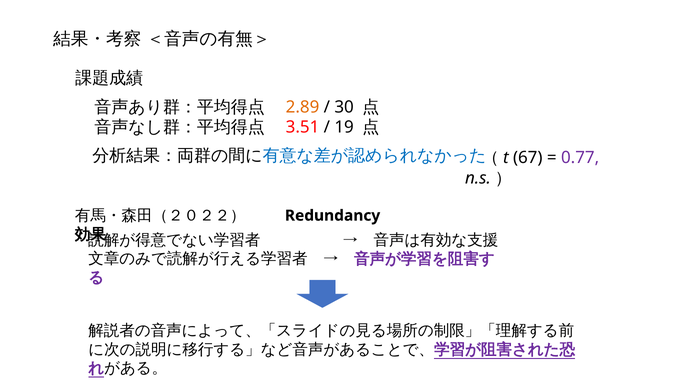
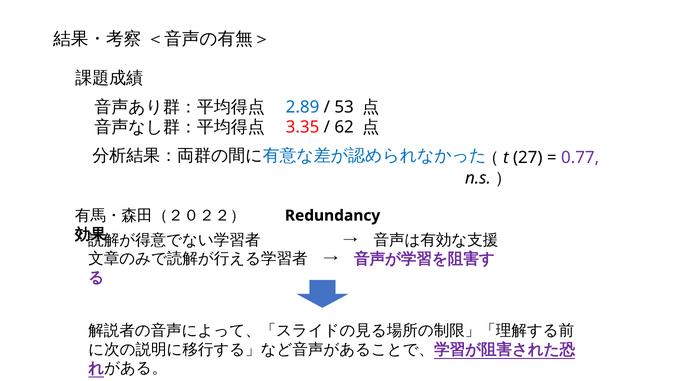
2.89 colour: orange -> blue (303, 107)
30: 30 -> 53 (344, 107)
3.51: 3.51 -> 3.35 (303, 128)
19: 19 -> 62 (344, 128)
67: 67 -> 27 (528, 158)
